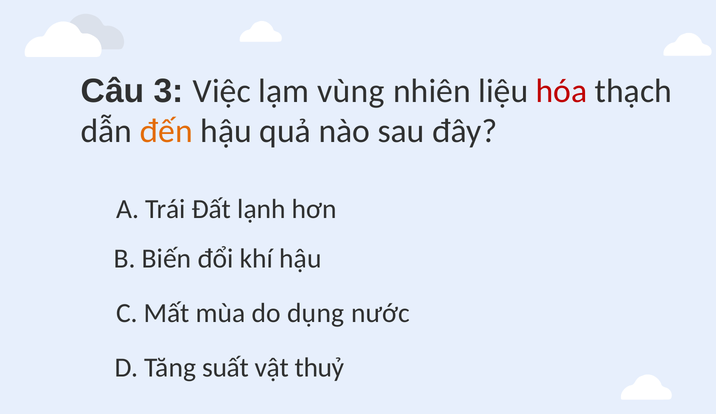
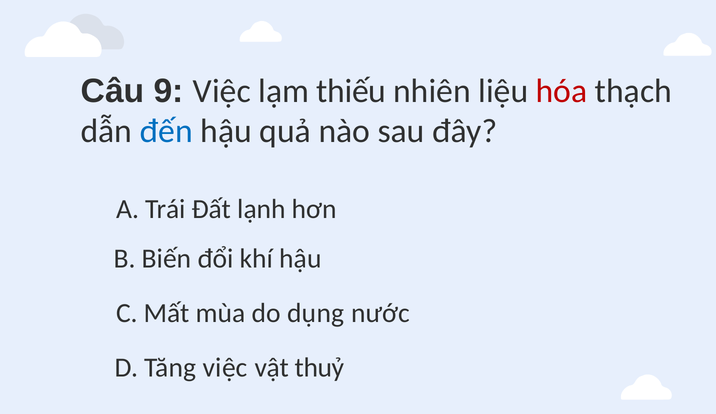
3: 3 -> 9 (169, 91)
vùng: vùng -> thiếu (351, 91)
đến colour: orange -> blue (166, 131)
Tăng suất: suất -> việc (225, 367)
